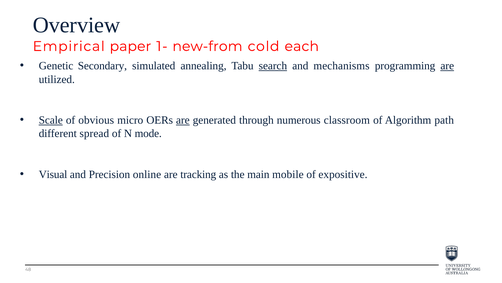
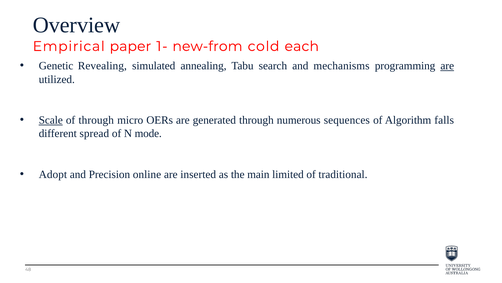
Secondary: Secondary -> Revealing (102, 66)
search underline: present -> none (273, 66)
of obvious: obvious -> through (96, 120)
are underline: present -> none (183, 120)
classroom: classroom -> sequences (347, 120)
path: path -> falls (444, 120)
Visual: Visual -> Adopt (53, 174)
tracking: tracking -> inserted (198, 174)
mobile: mobile -> limited (288, 174)
expositive: expositive -> traditional (343, 174)
